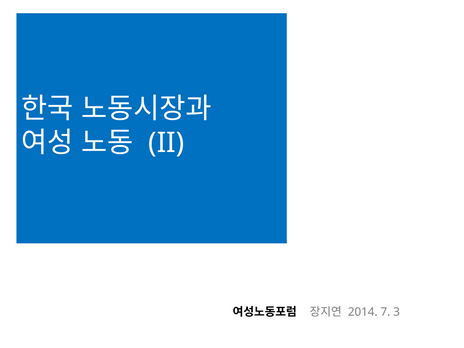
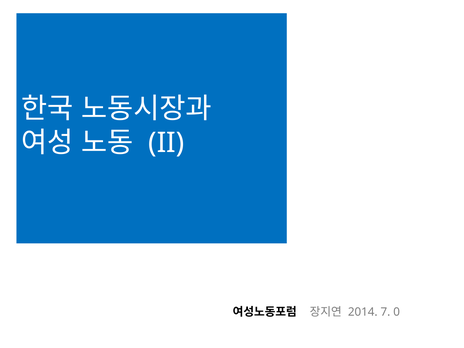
3: 3 -> 0 (397, 312)
